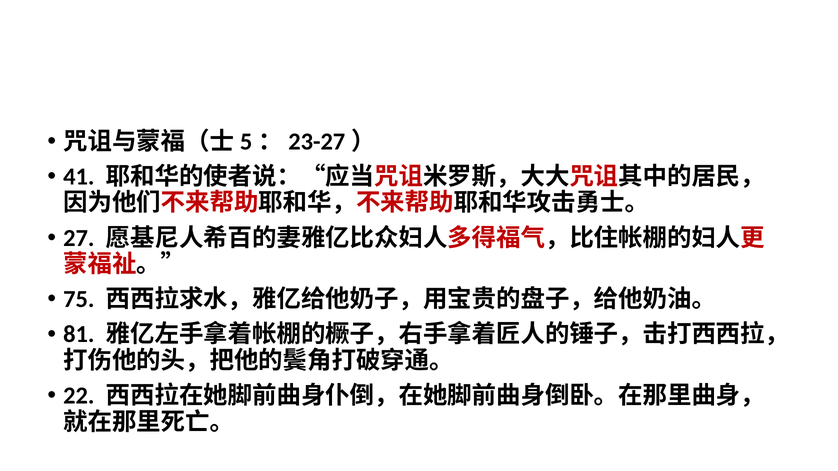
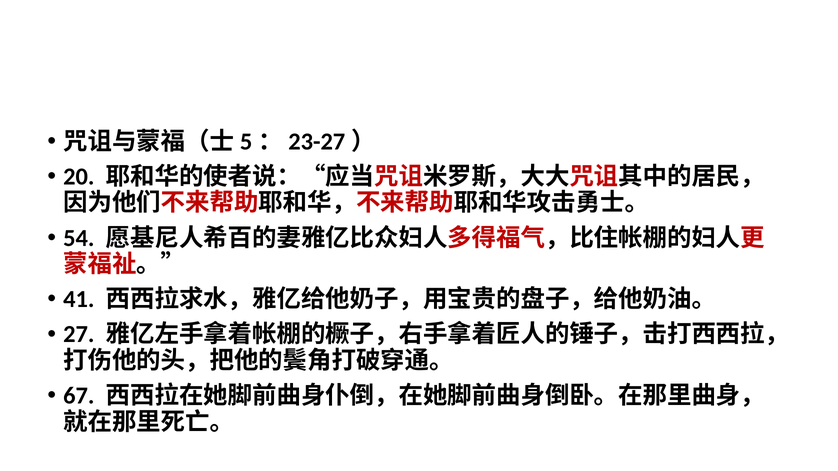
41: 41 -> 20 (79, 177)
27: 27 -> 54 (79, 238)
75: 75 -> 41 (79, 300)
81: 81 -> 27 (79, 335)
22: 22 -> 67 (79, 396)
